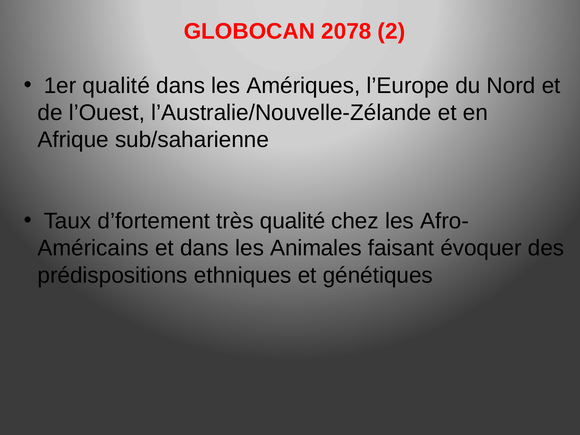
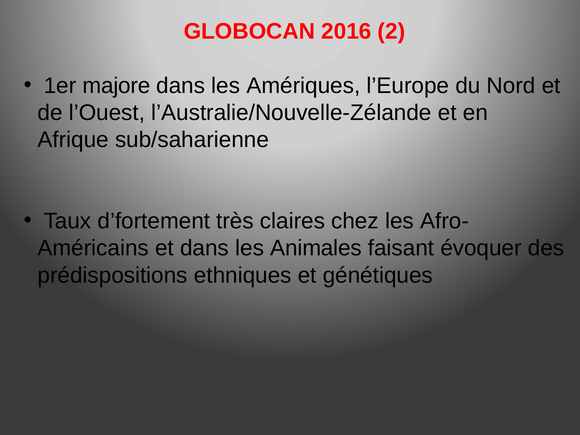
2078: 2078 -> 2016 (346, 32)
1er qualité: qualité -> majore (116, 86)
très qualité: qualité -> claires (293, 221)
